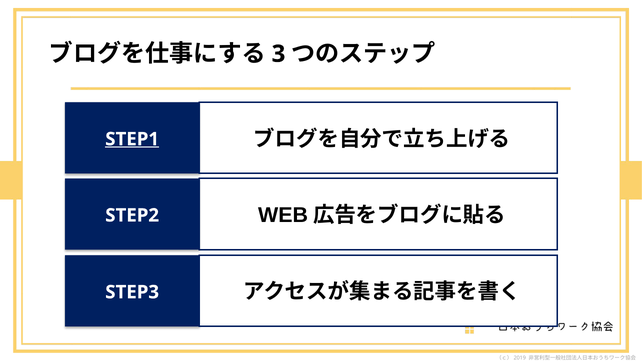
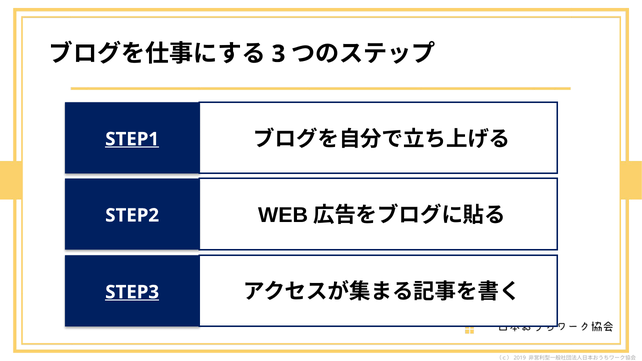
STEP3 underline: none -> present (132, 292)
